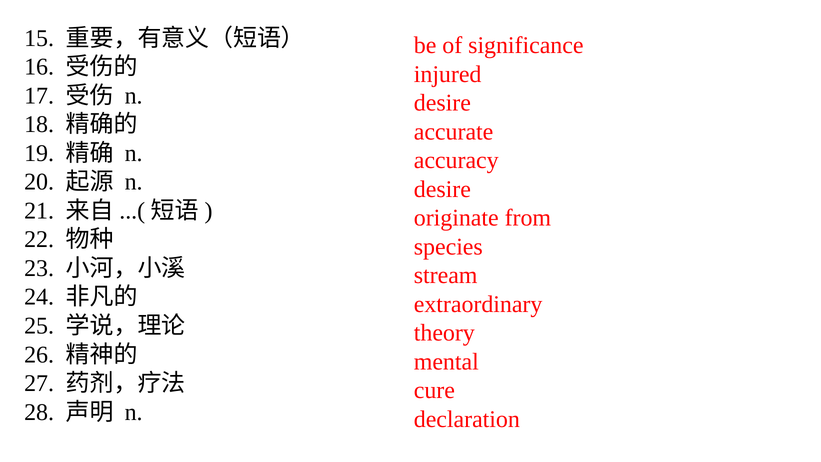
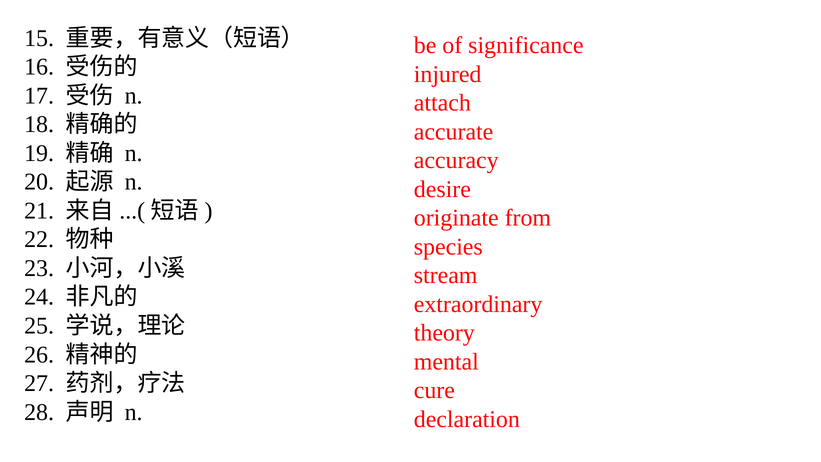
desire: desire -> attach (442, 103)
